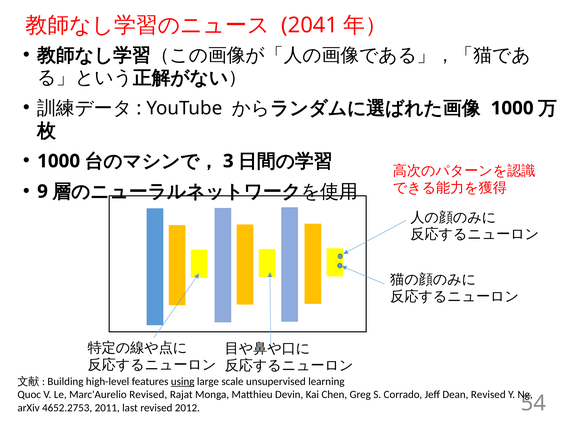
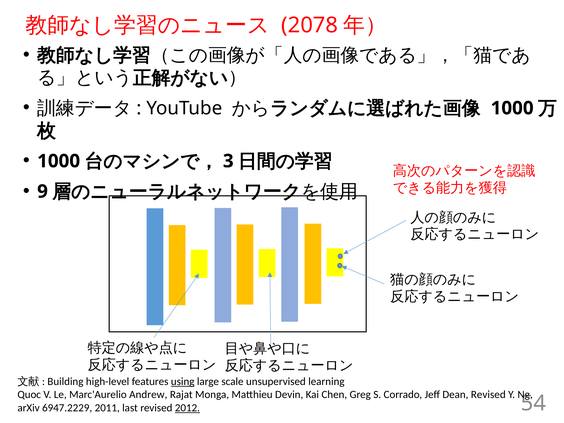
2041: 2041 -> 2078 (310, 25)
Marc'Aurelio Revised: Revised -> Andrew (148, 395)
4652.2753: 4652.2753 -> 6947.2229 (67, 408)
2012 underline: none -> present (187, 408)
